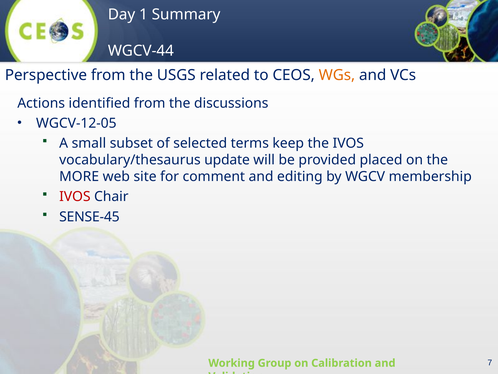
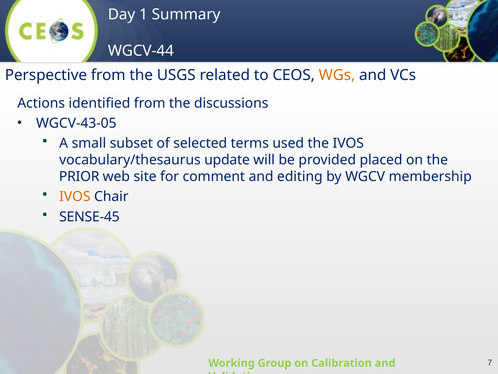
WGCV-12-05: WGCV-12-05 -> WGCV-43-05 (76, 123)
keep: keep -> used (288, 143)
MORE: MORE -> PRIOR (79, 176)
IVOS colour: red -> orange (75, 196)
